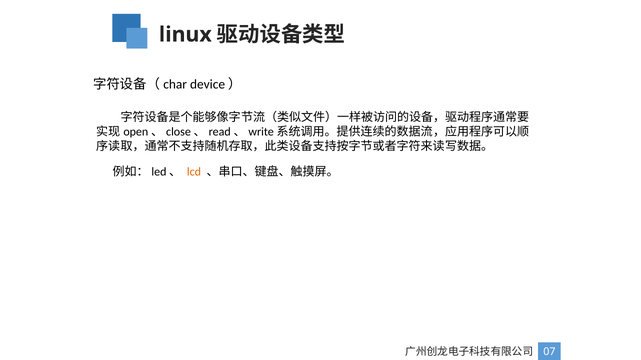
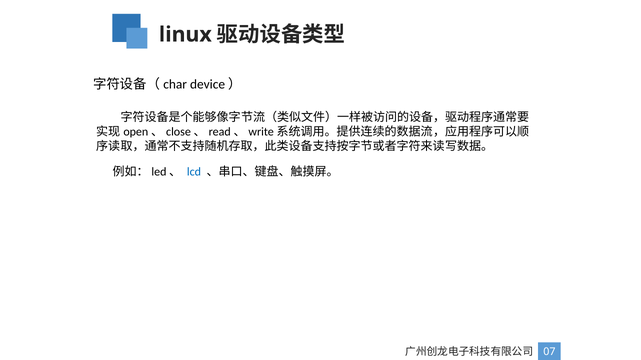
lcd colour: orange -> blue (194, 172)
